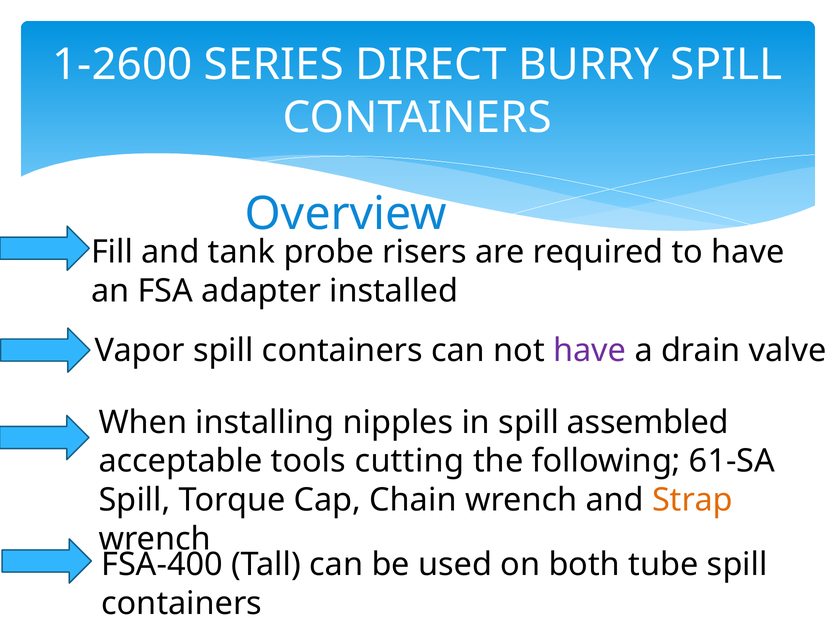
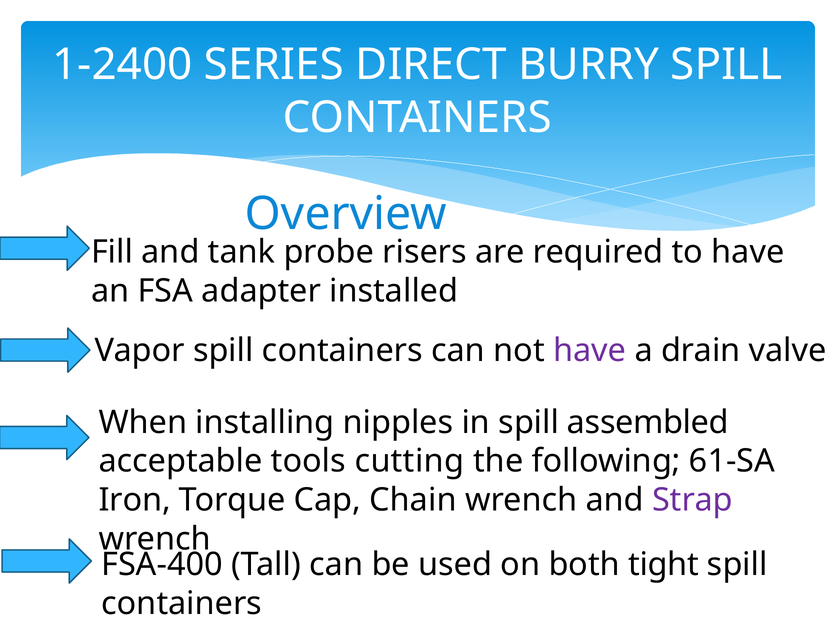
1-2600: 1-2600 -> 1-2400 (122, 65)
Spill: Spill -> Iron (135, 500)
Strap colour: orange -> purple (693, 500)
tube: tube -> tight (664, 565)
